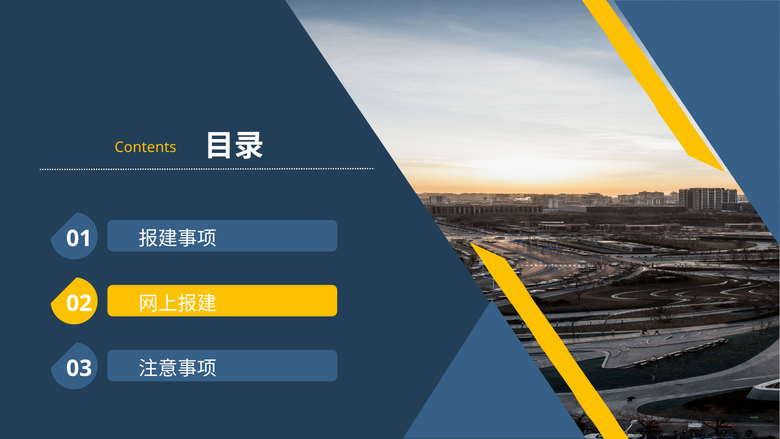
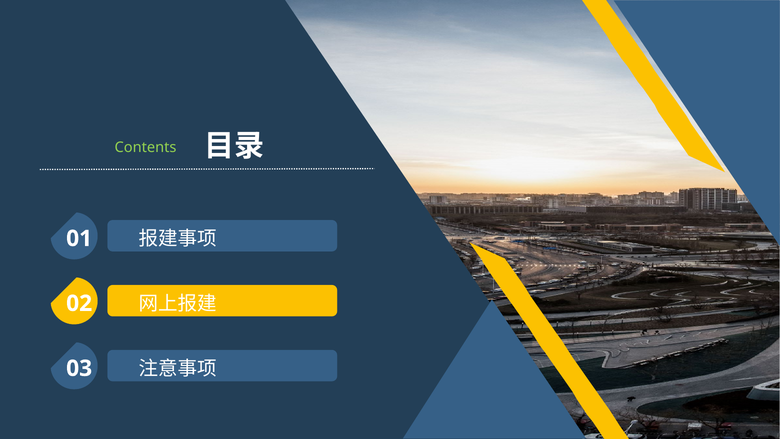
Contents colour: yellow -> light green (146, 147)
